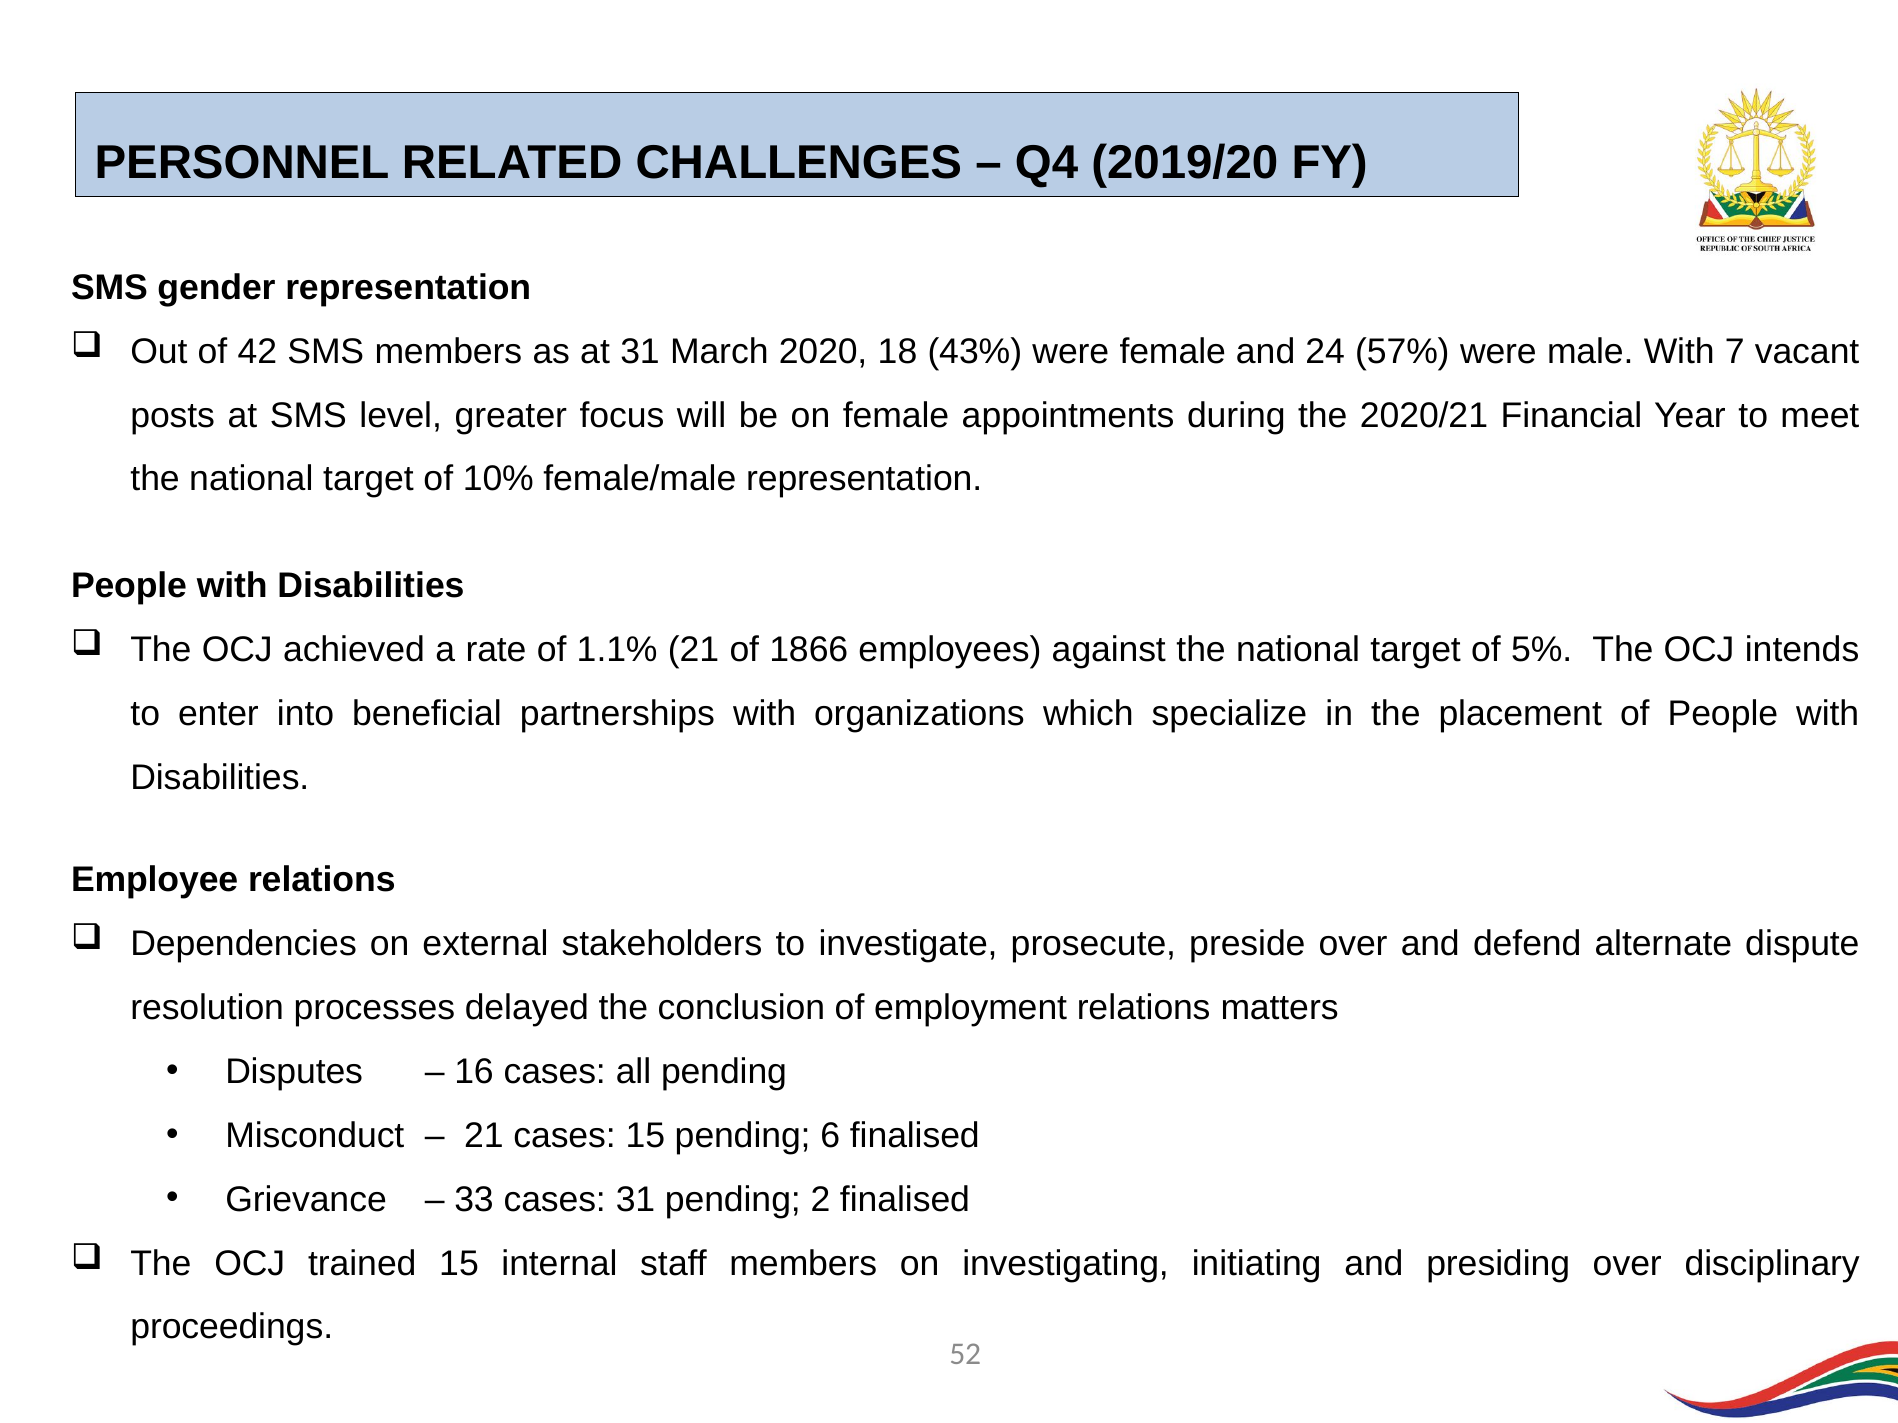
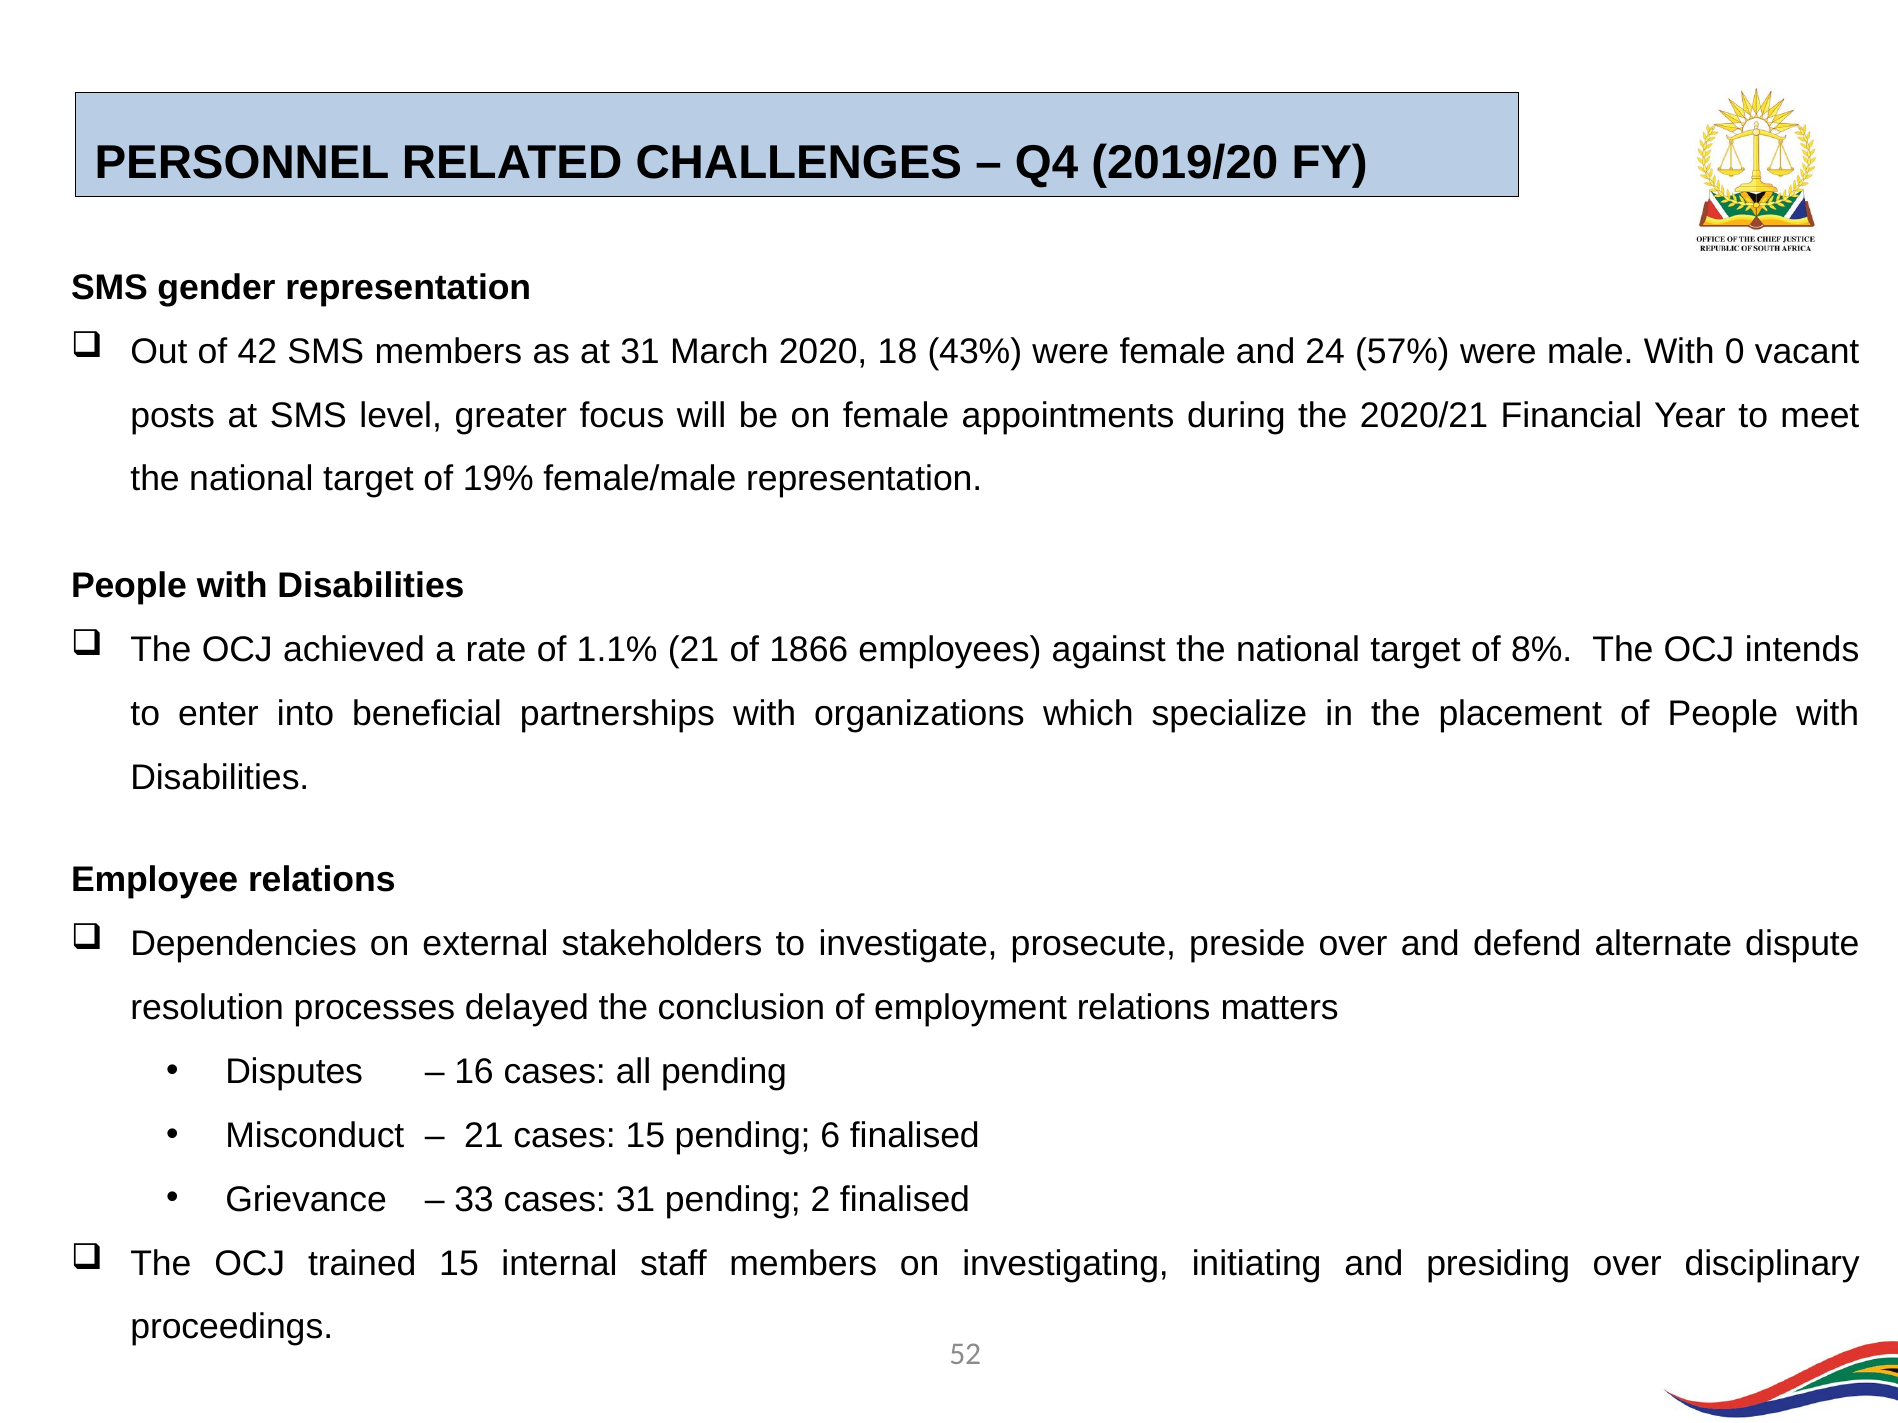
7: 7 -> 0 (1735, 351)
10%: 10% -> 19% (498, 479)
5%: 5% -> 8% (1542, 650)
